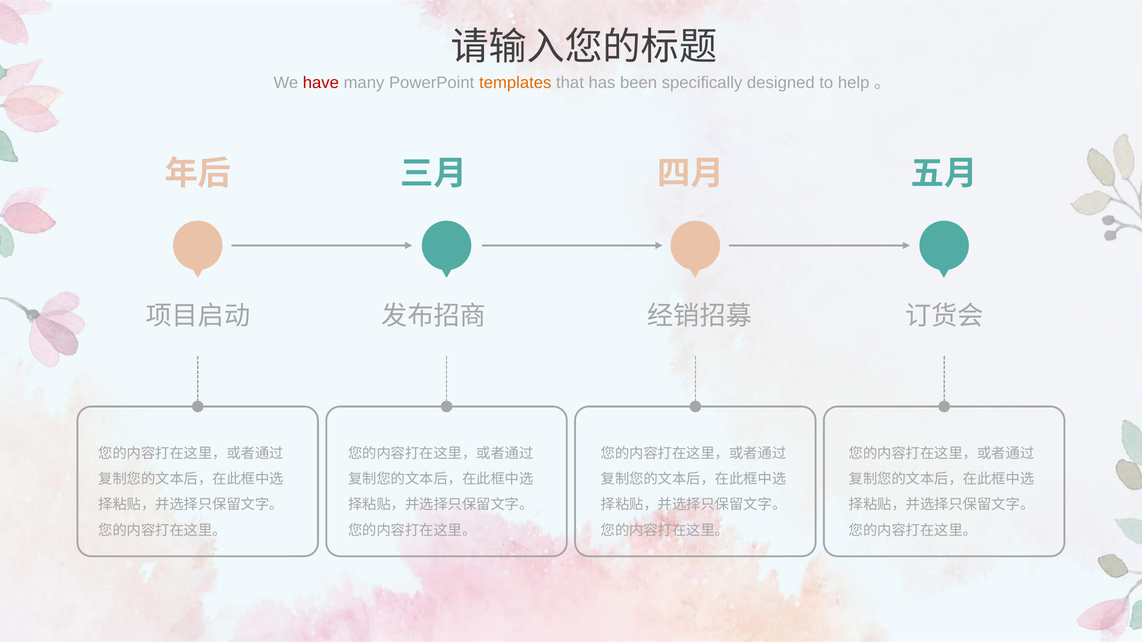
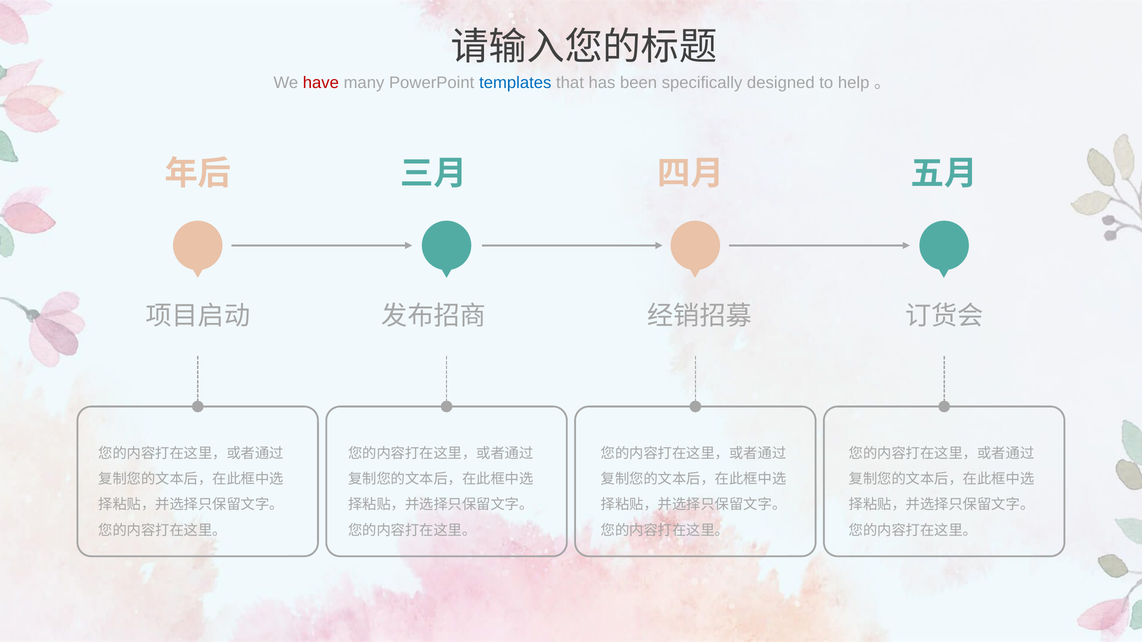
templates colour: orange -> blue (515, 83)
